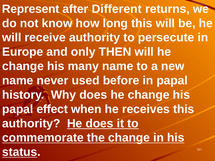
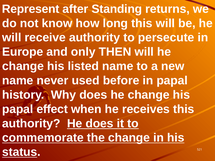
Different: Different -> Standing (117, 9)
many: many -> listed (83, 66)
